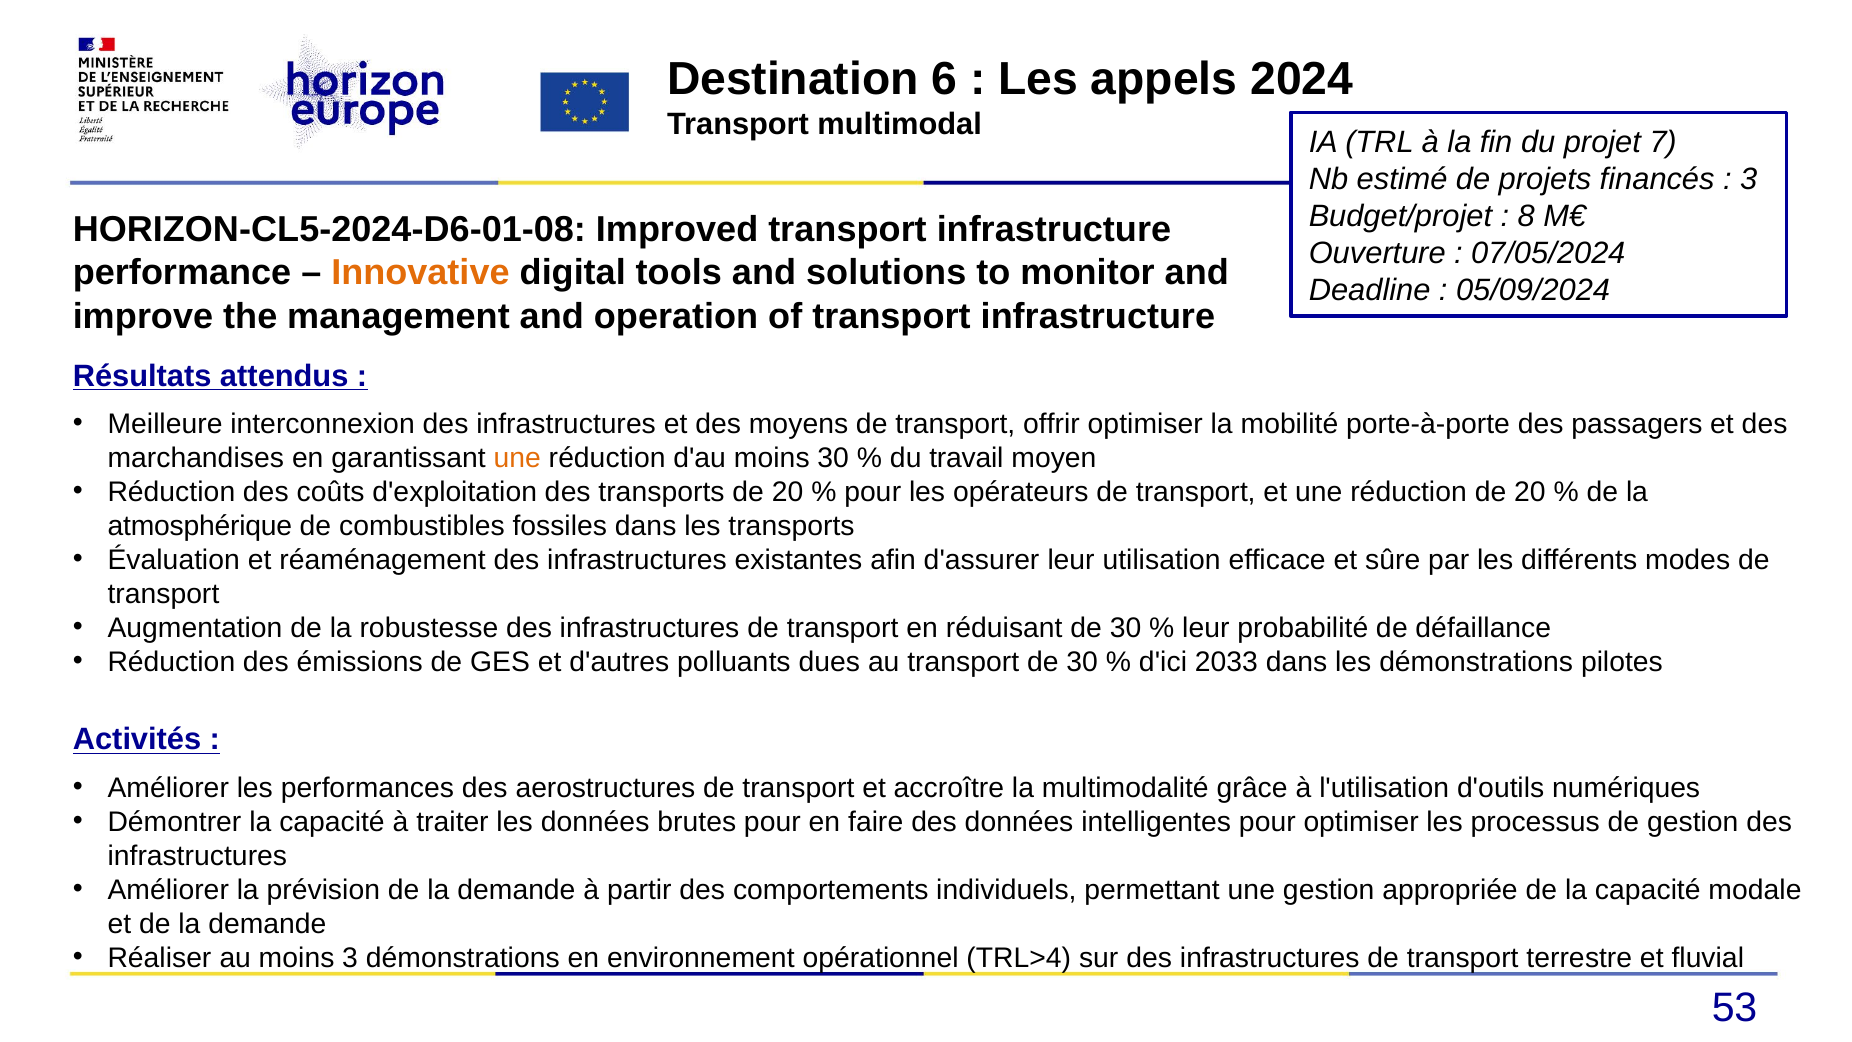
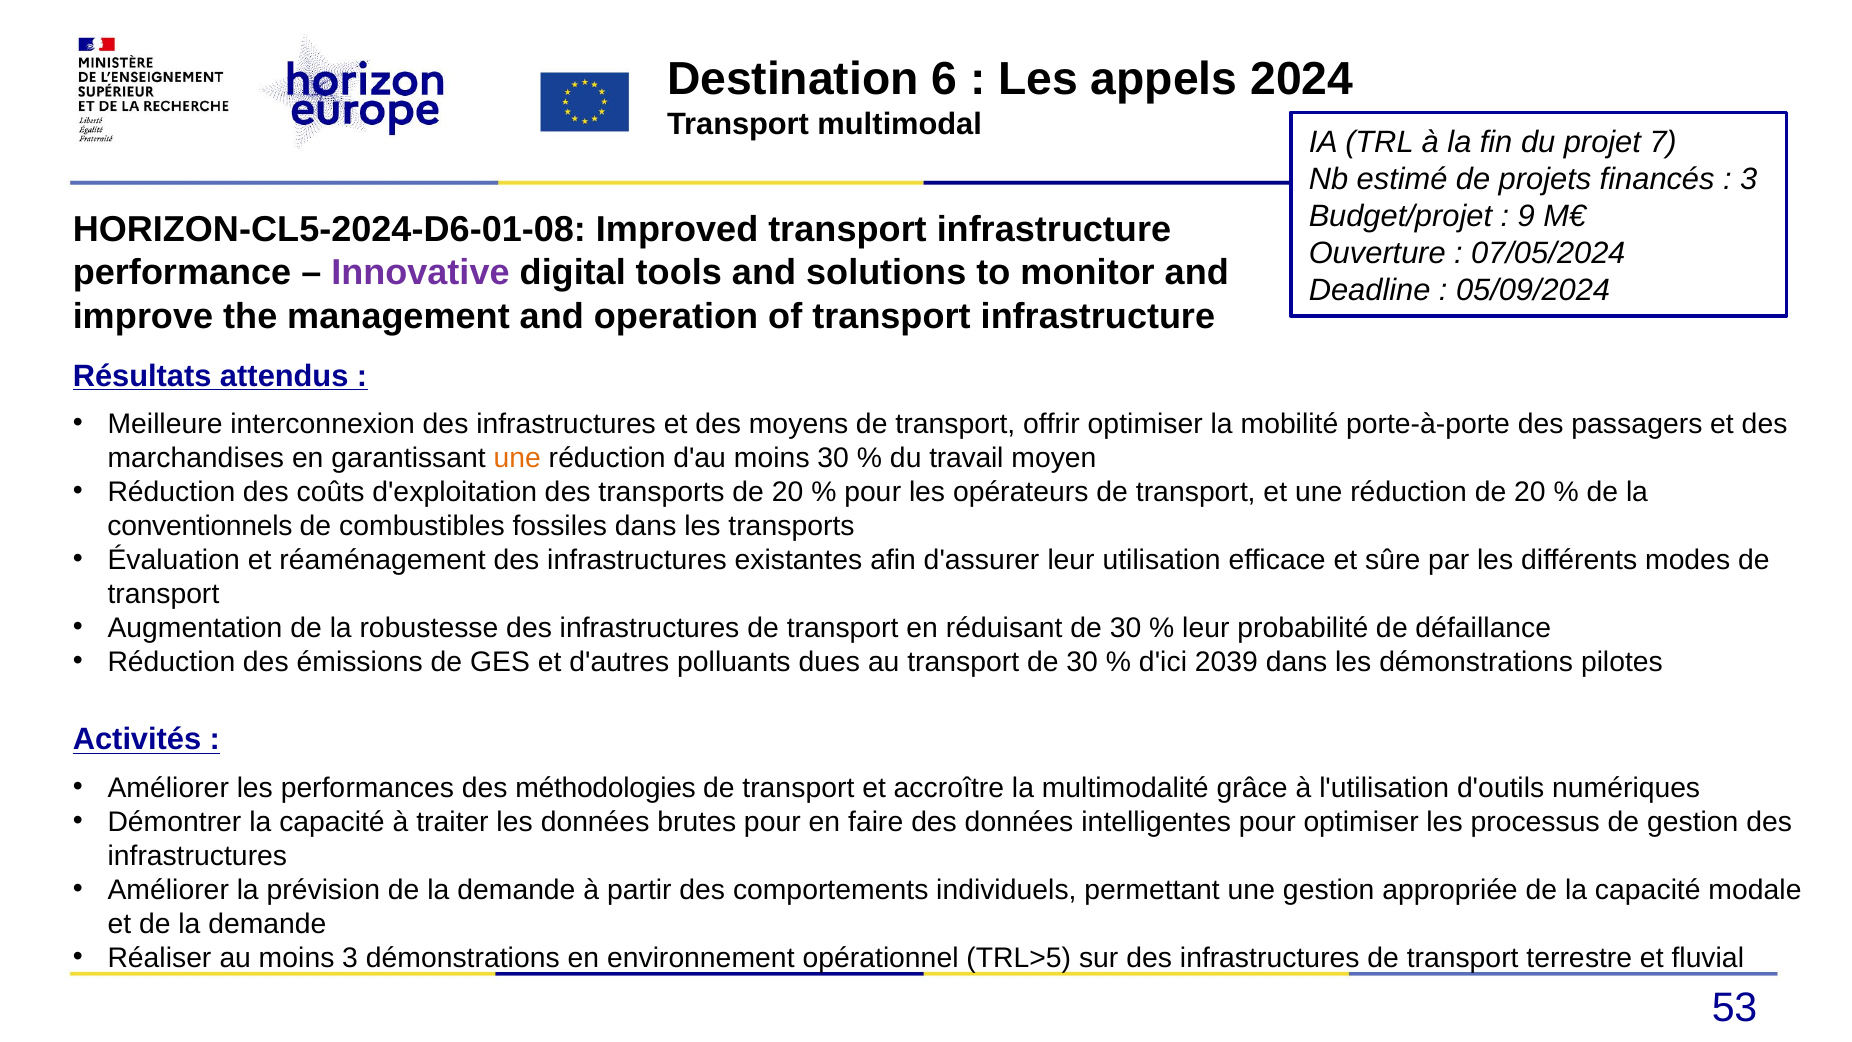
8: 8 -> 9 (1526, 216)
Innovative colour: orange -> purple (420, 273)
atmosphérique: atmosphérique -> conventionnels (200, 526)
2033: 2033 -> 2039 (1226, 662)
aerostructures: aerostructures -> méthodologies (606, 788)
TRL>4: TRL>4 -> TRL>5 (1019, 958)
